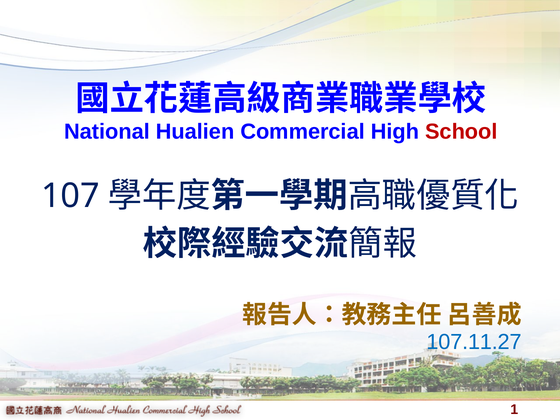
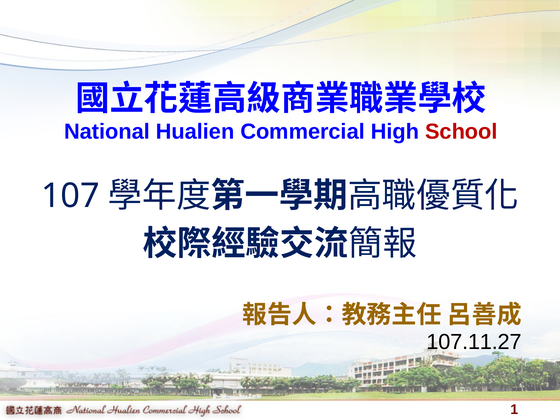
107.11.27 colour: blue -> black (474, 342)
